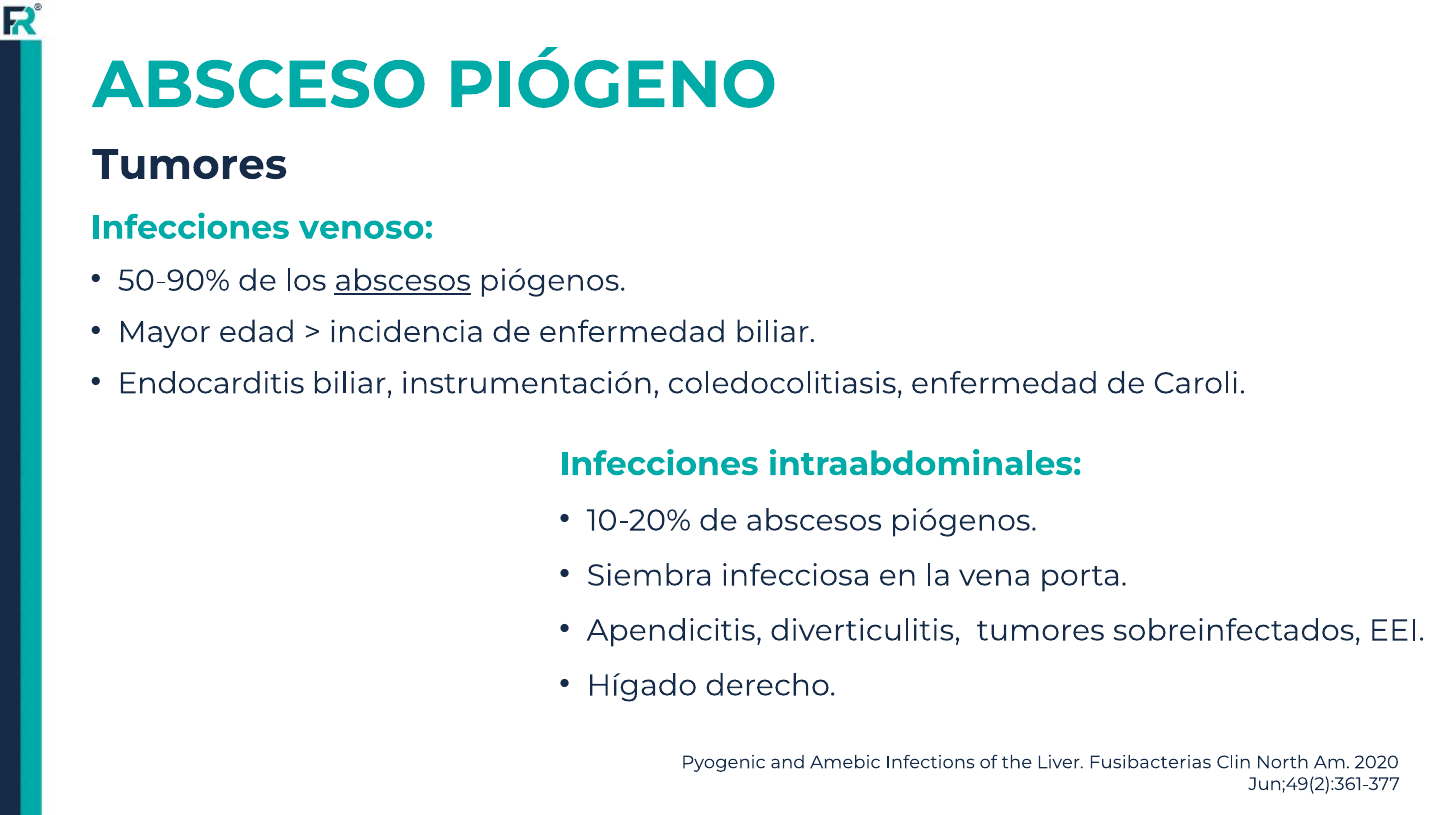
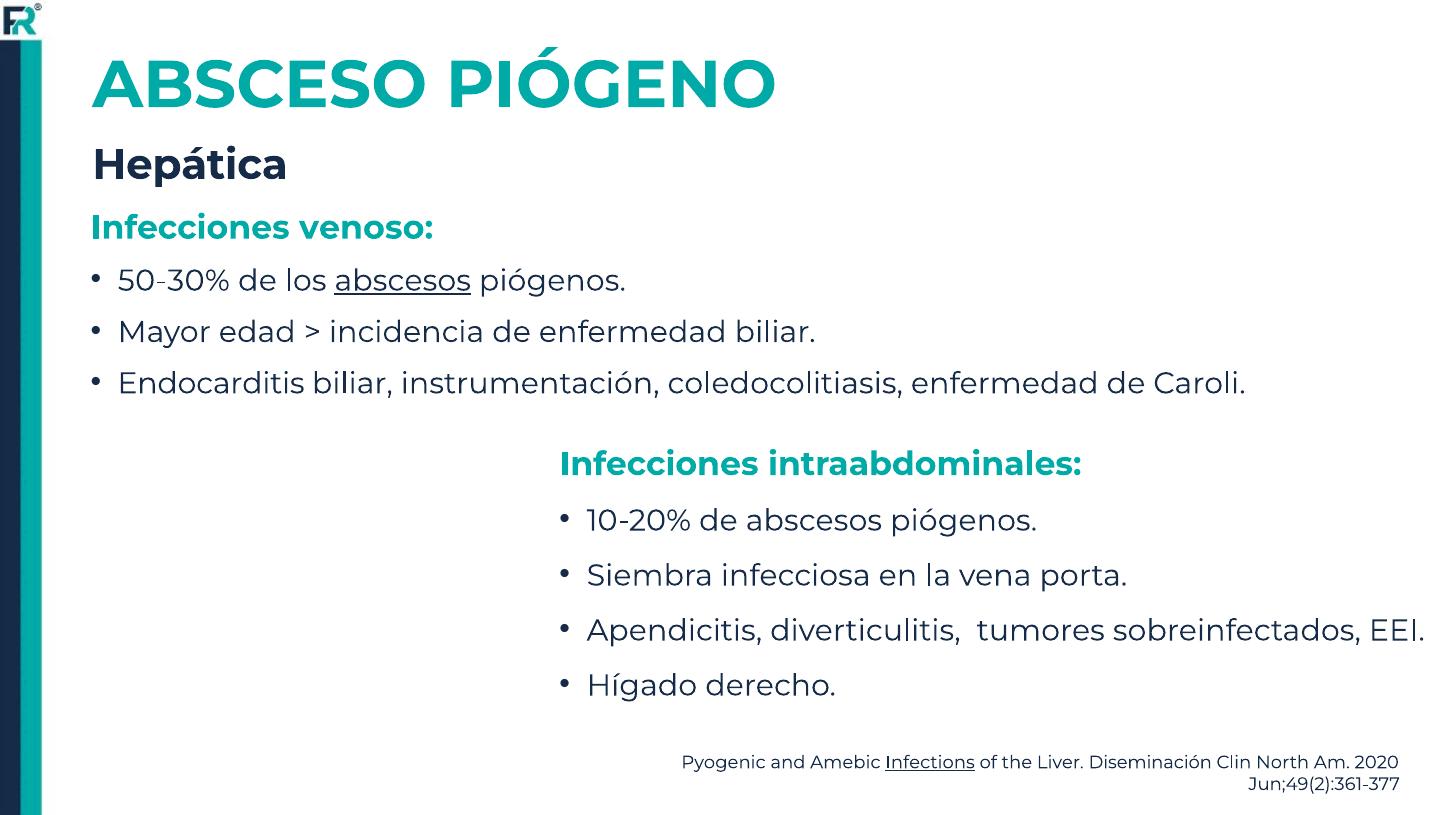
Tumores: Tumores -> Hepática (190, 165)
50-90%: 50-90% -> 50-30% (174, 281)
Infections underline: none -> present (930, 762)
Fusibacterias: Fusibacterias -> Diseminación (1150, 762)
